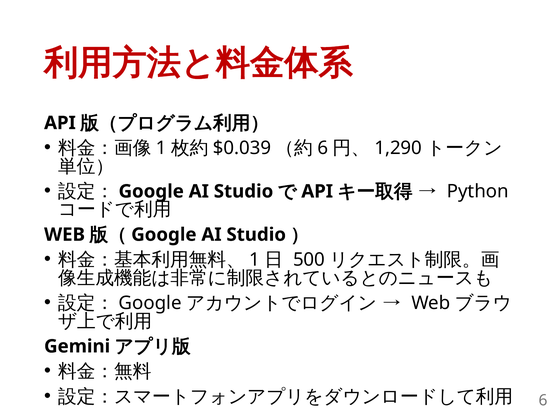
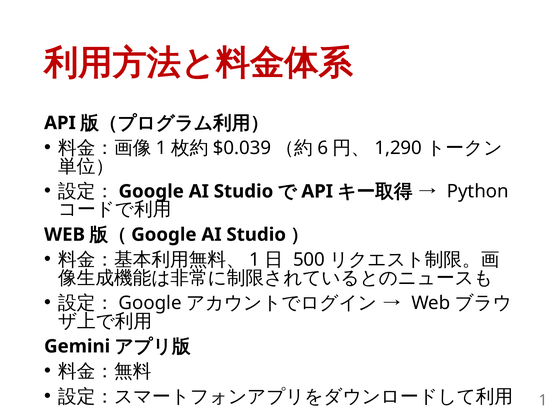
6: 6 -> 1 (543, 400)
